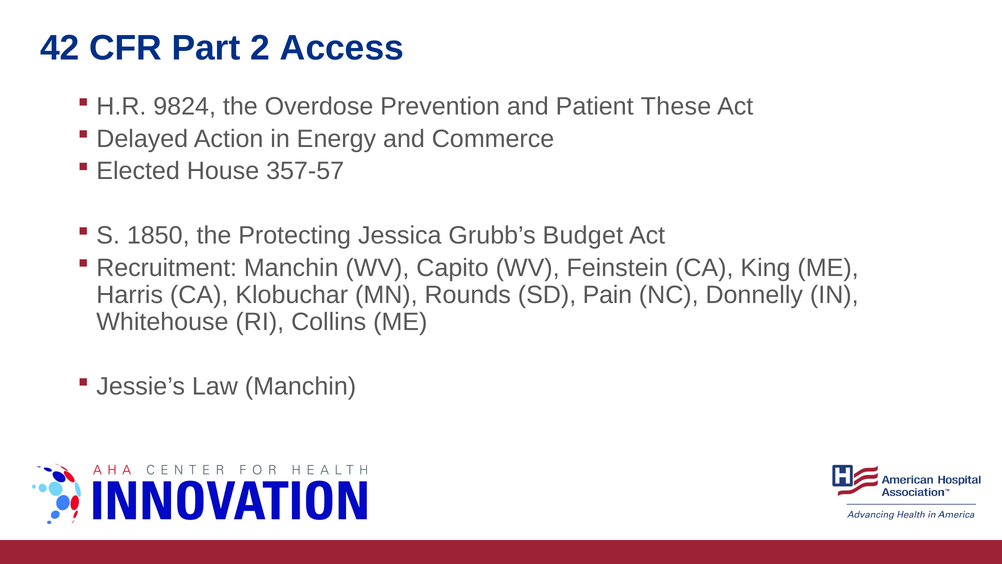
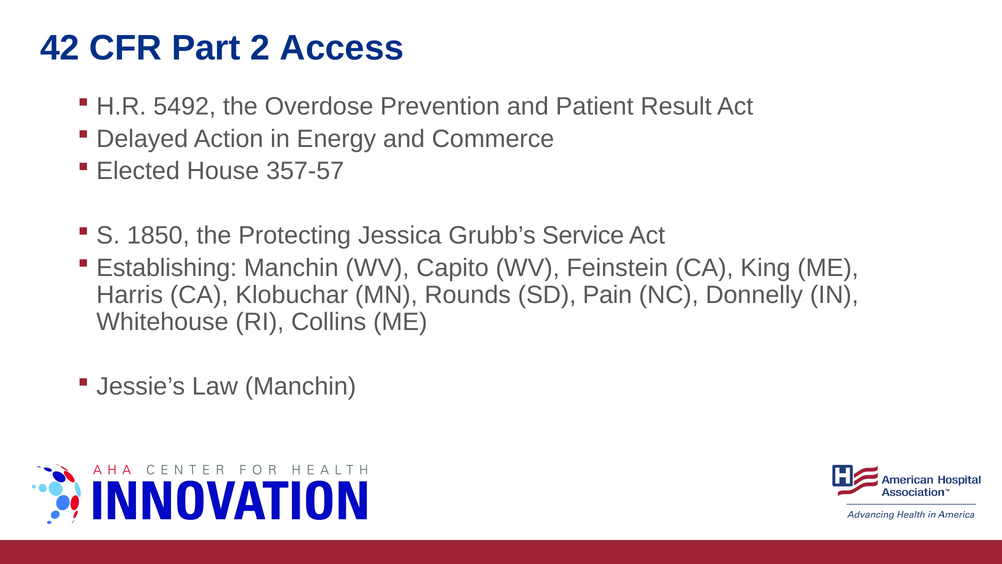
9824: 9824 -> 5492 (185, 106)
These: These -> Result (676, 106)
Budget: Budget -> Service (583, 235)
Recruitment: Recruitment -> Establishing (167, 268)
